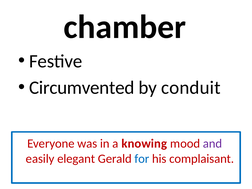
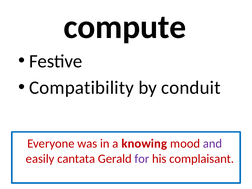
chamber: chamber -> compute (125, 27)
Circumvented: Circumvented -> Compatibility (82, 88)
elegant: elegant -> cantata (76, 159)
for colour: blue -> purple (142, 159)
